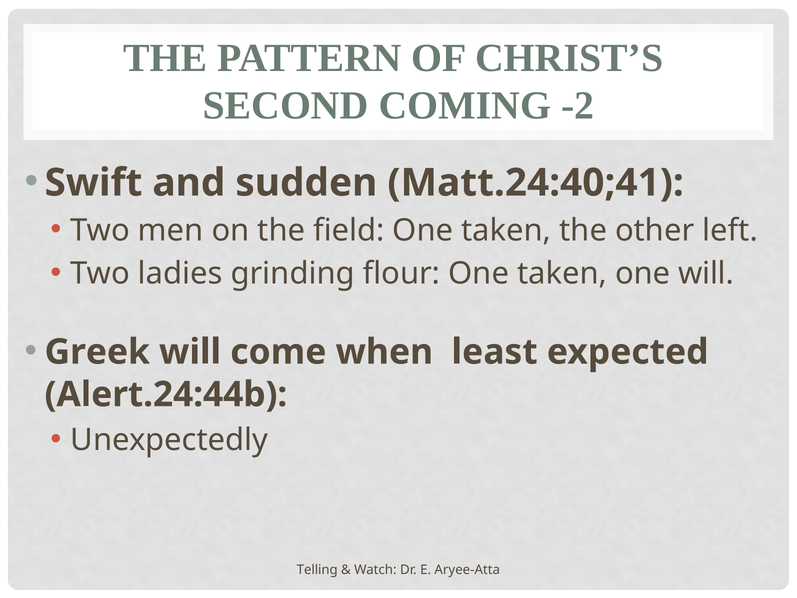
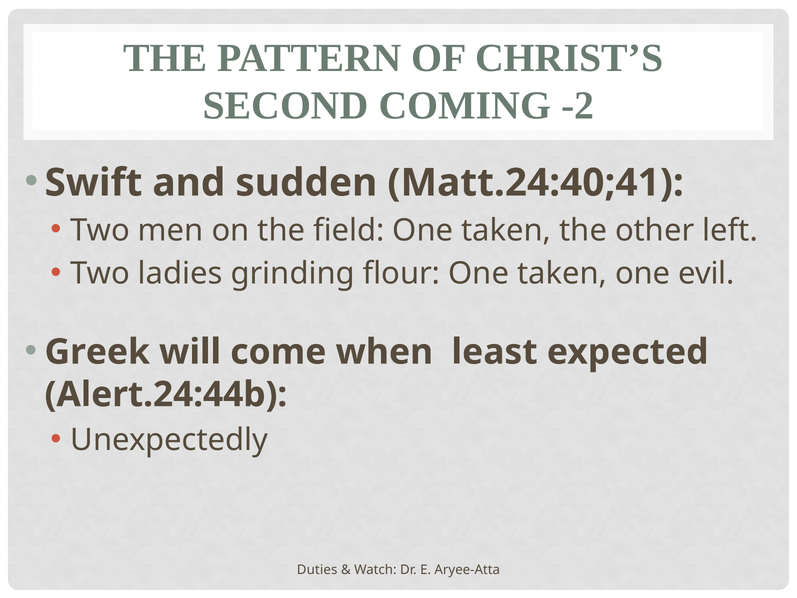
one will: will -> evil (706, 274)
Telling: Telling -> Duties (317, 570)
